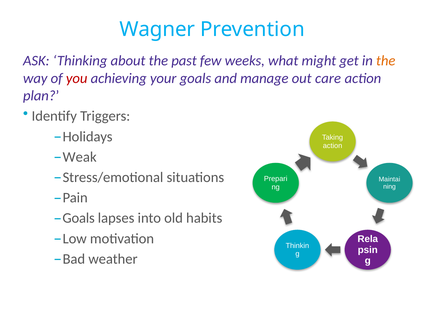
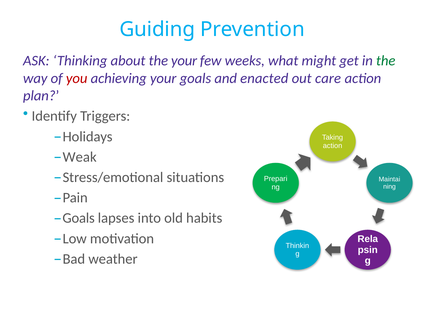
Wagner: Wagner -> Guiding (157, 29)
the past: past -> your (184, 61)
the colour: orange -> green (386, 61)
manage: manage -> enacted (264, 78)
